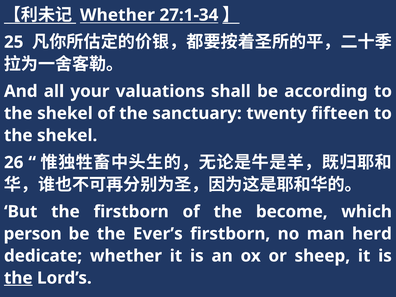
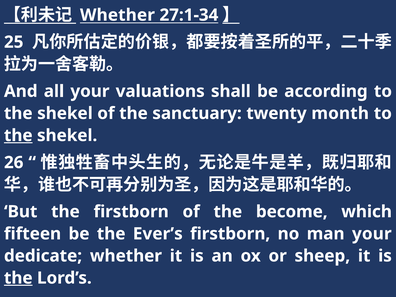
fifteen: fifteen -> month (340, 113)
the underline: none -> present (18, 135)
person: person -> fifteen (33, 234)
man herd: herd -> your (372, 234)
